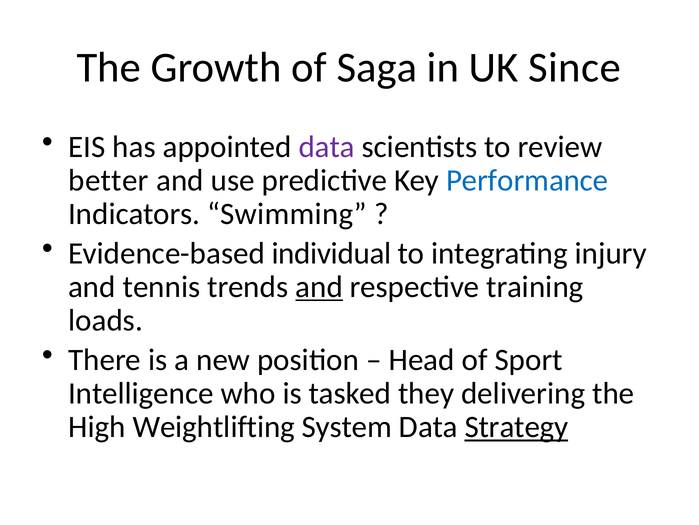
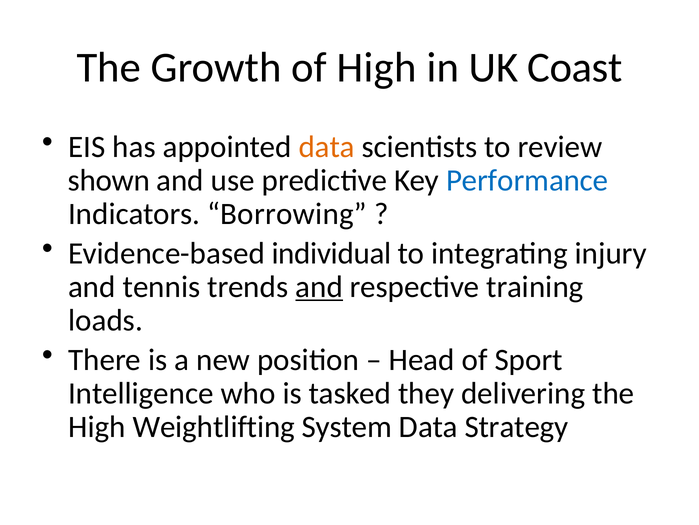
of Saga: Saga -> High (377, 68)
Since: Since -> Coast (575, 68)
data colour: purple -> orange (327, 147)
better: better -> shown (109, 180)
Swimming: Swimming -> Borrowing (287, 214)
Strategy underline: present -> none (516, 426)
